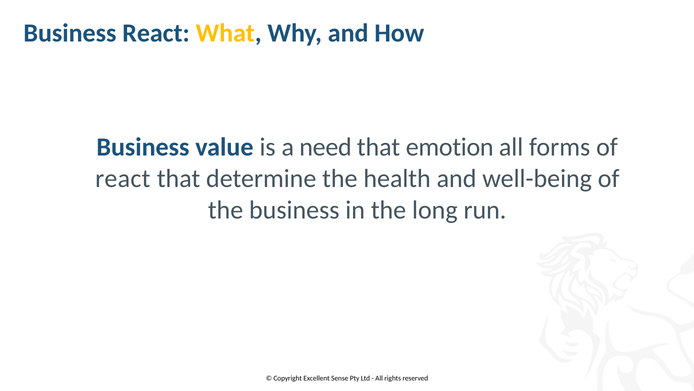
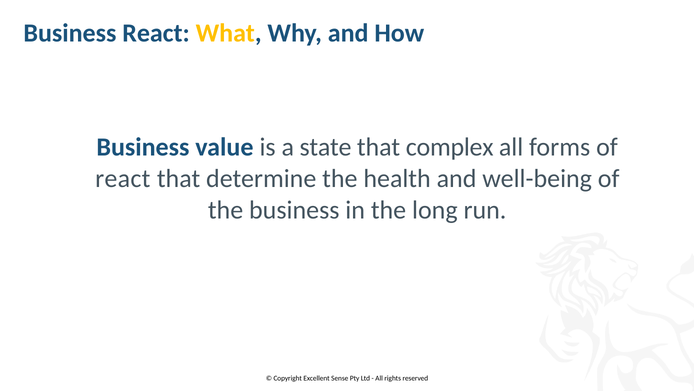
need: need -> state (326, 147)
emotion: emotion -> complex (450, 147)
